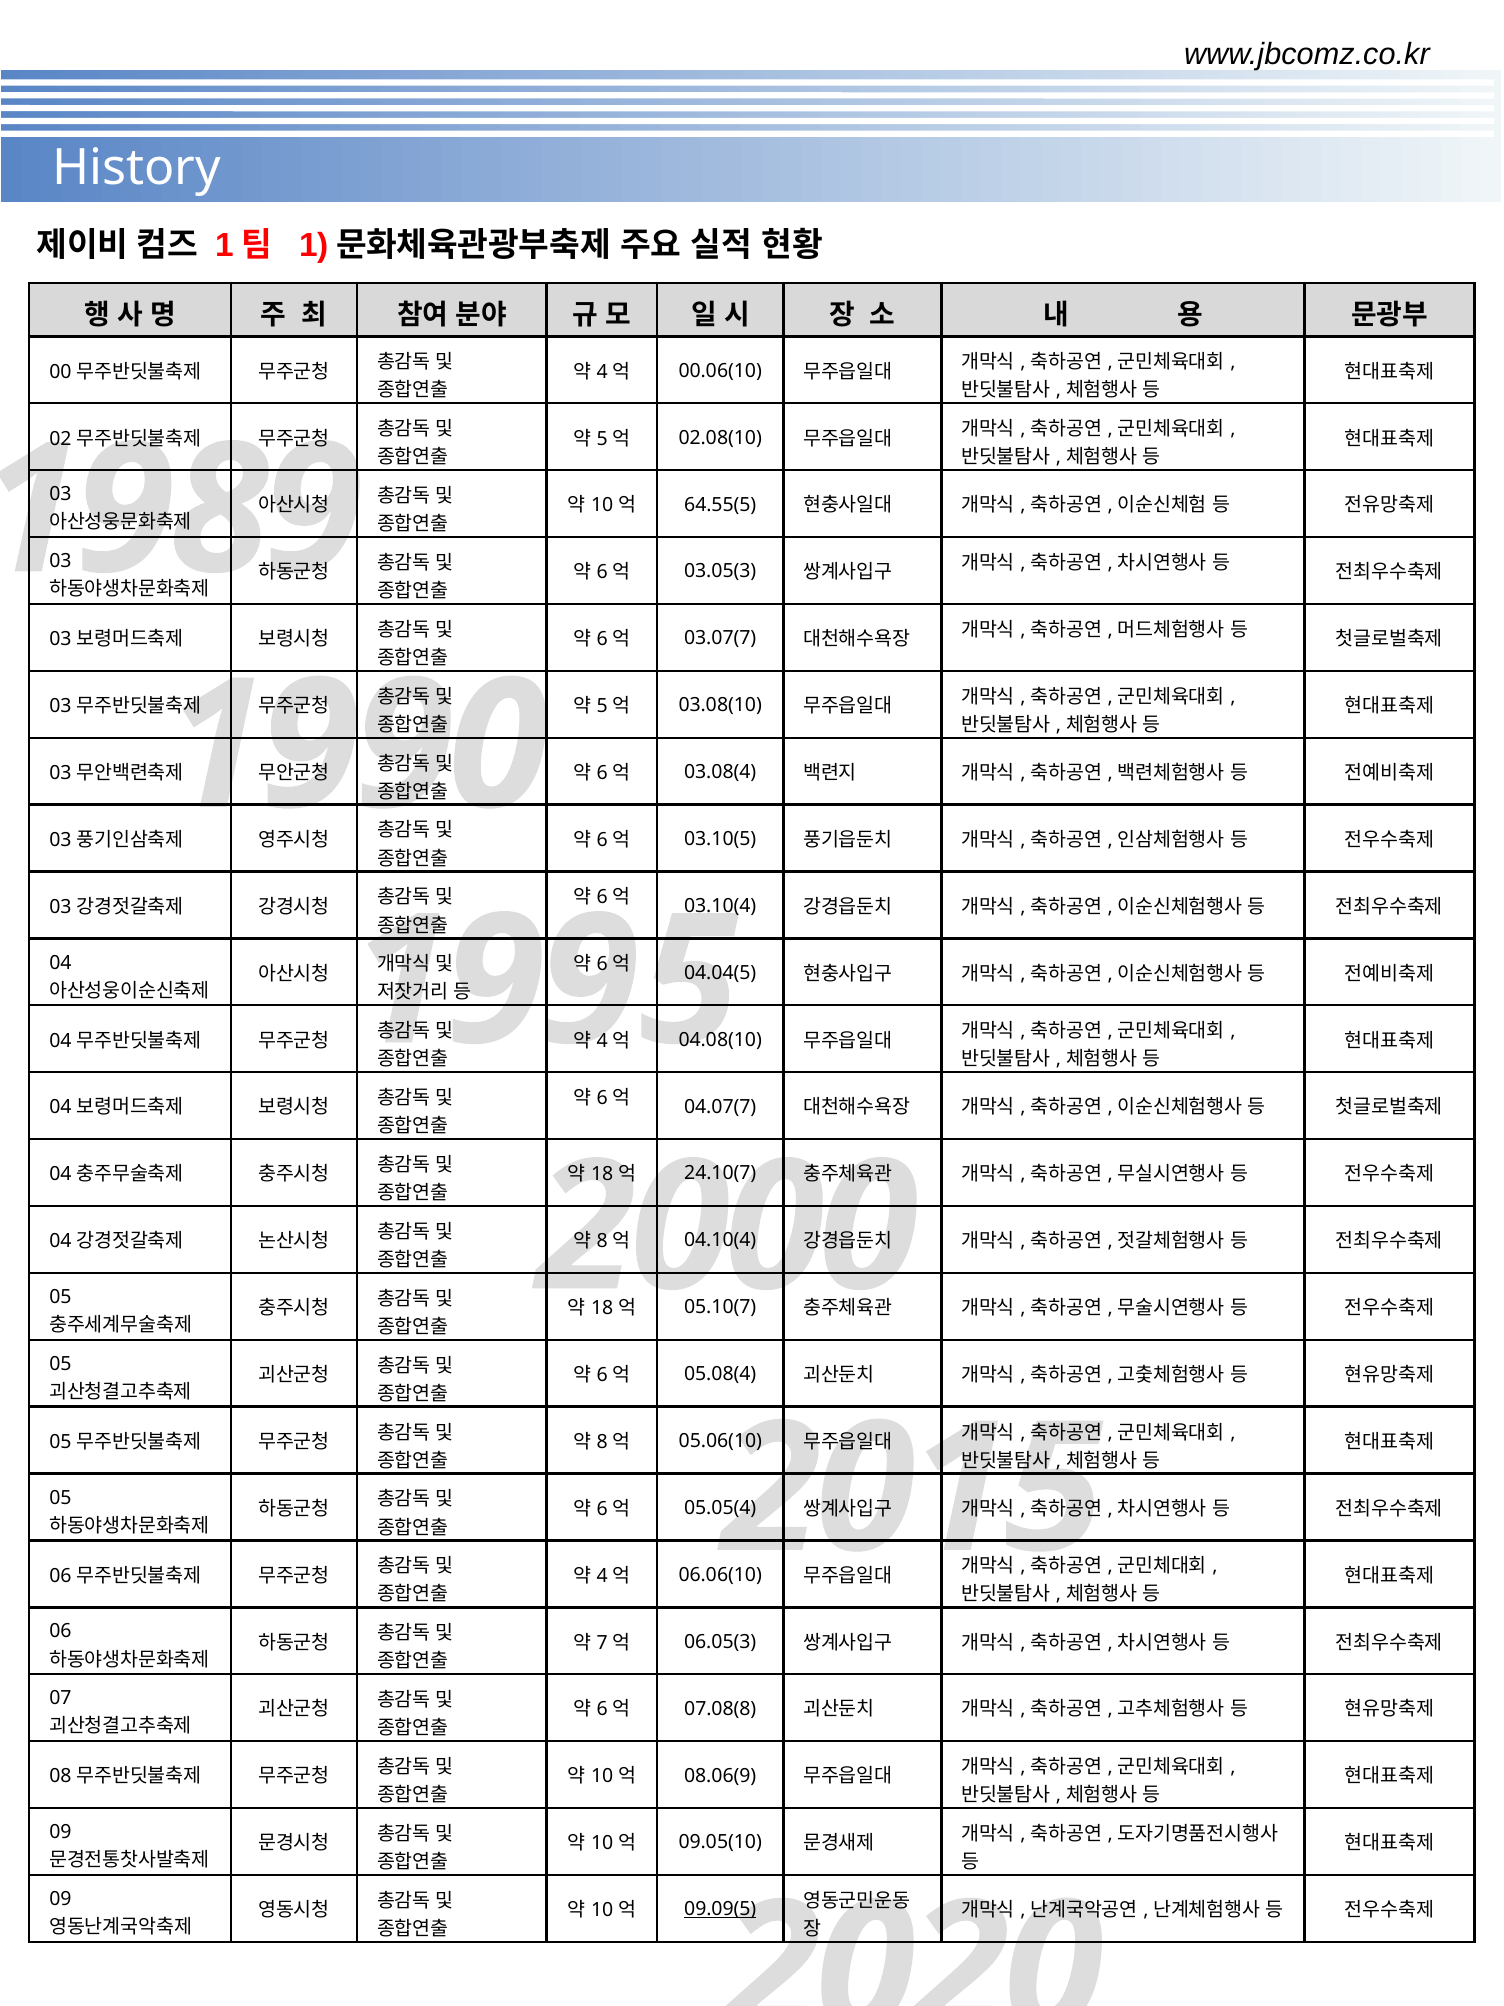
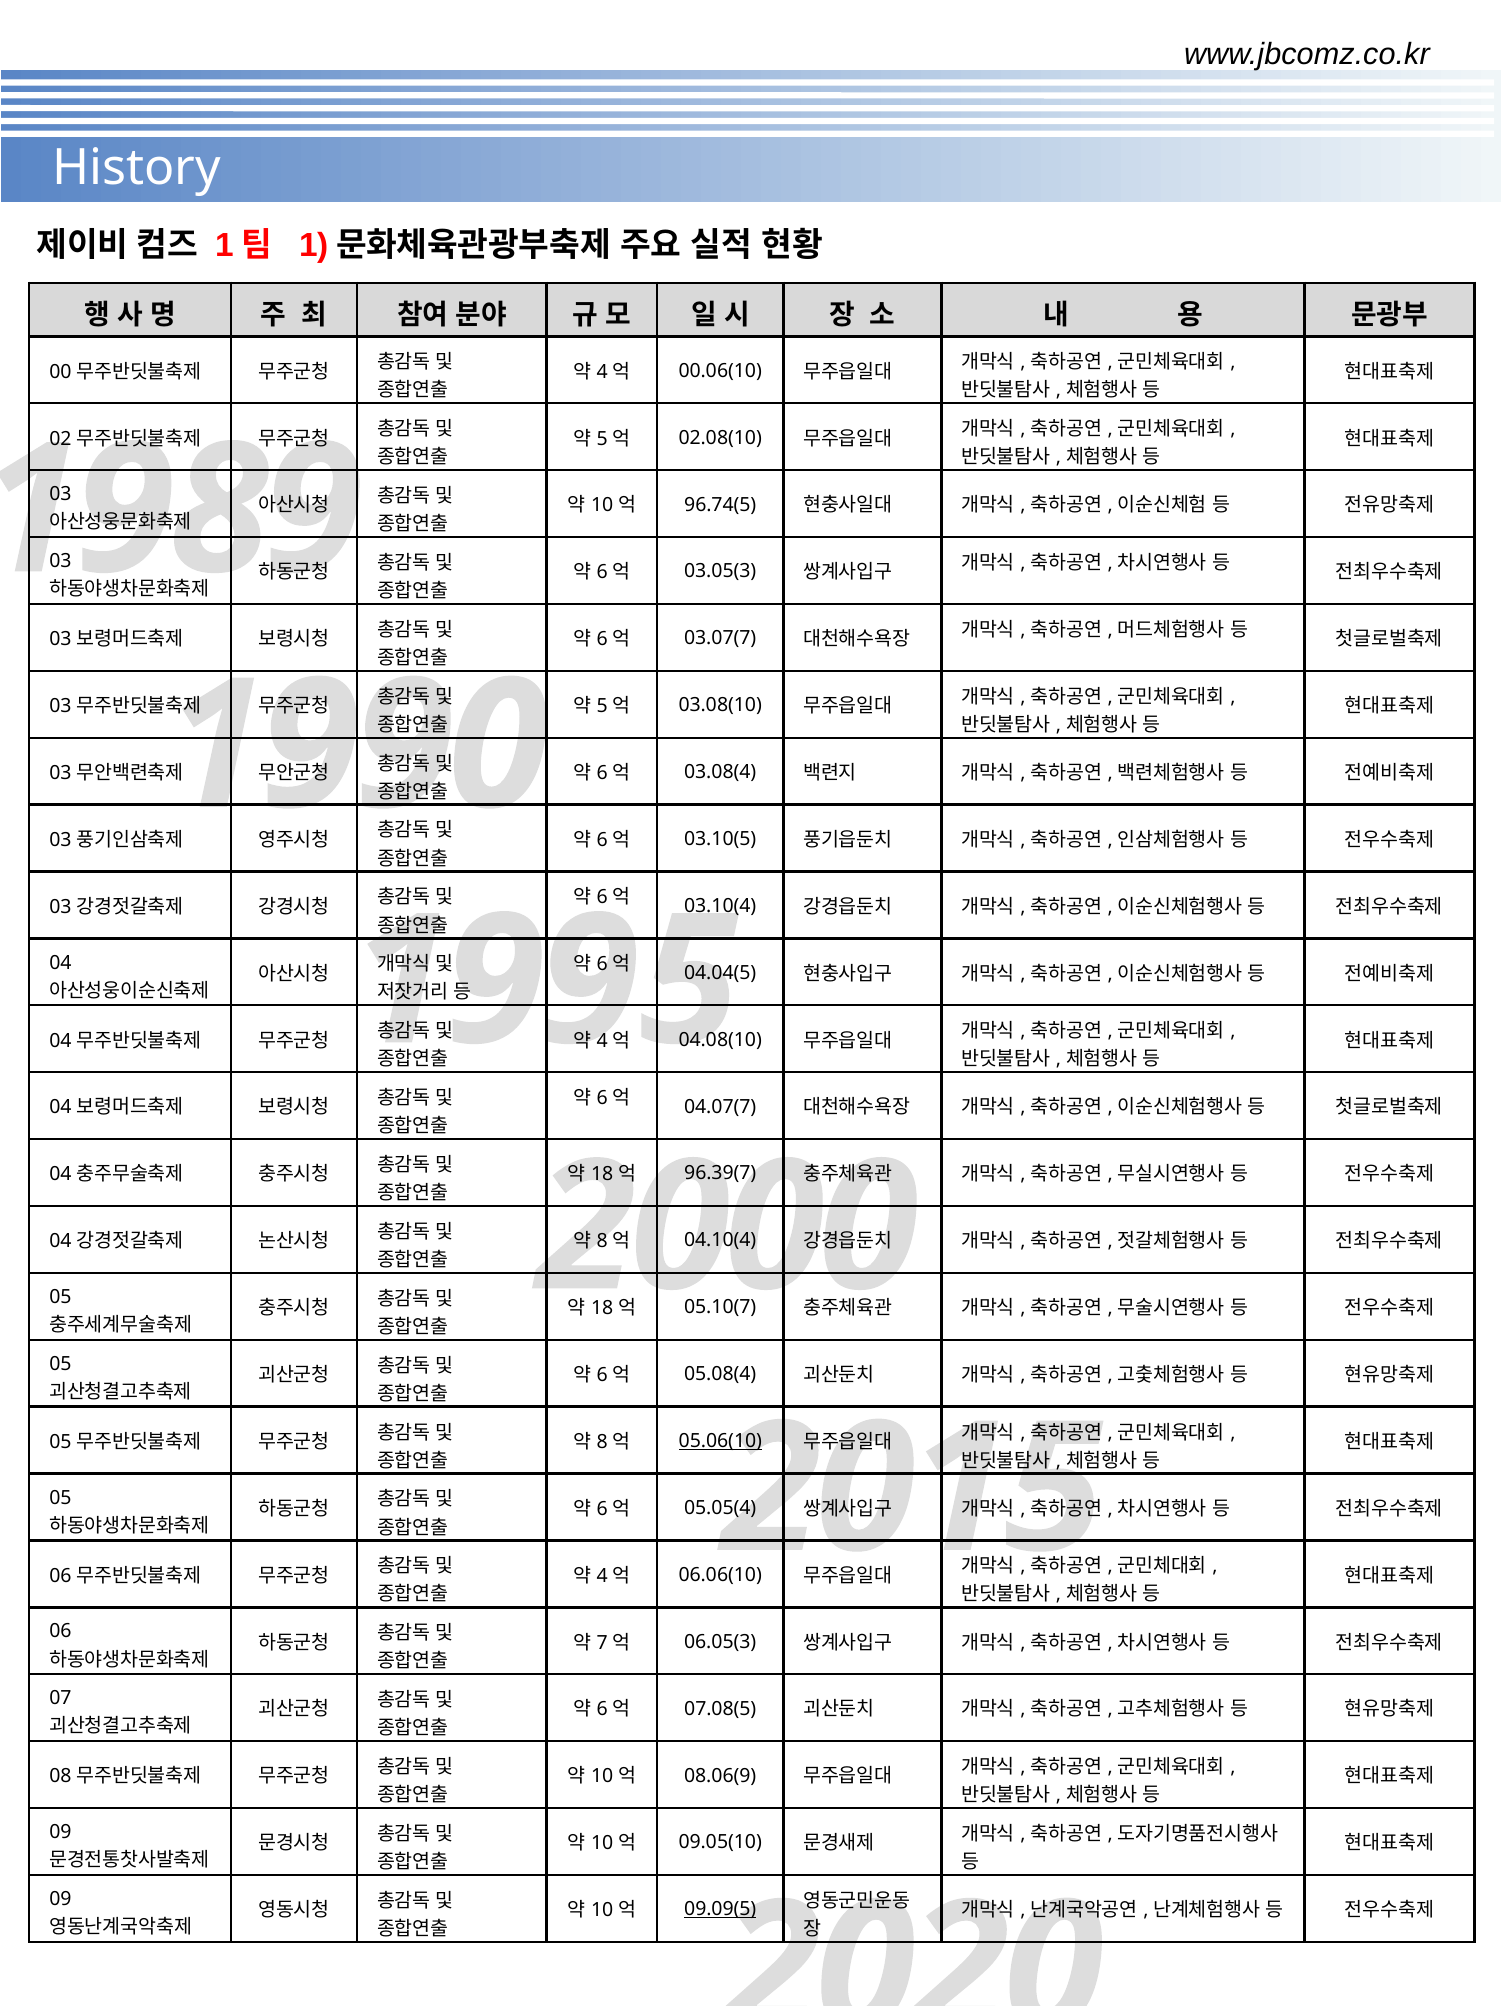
64.55(5: 64.55(5 -> 96.74(5 (720, 504)
24.10(7: 24.10(7 -> 96.39(7 (720, 1173)
05.06(10 underline: none -> present (720, 1441)
07.08(8: 07.08(8 -> 07.08(5 (720, 1708)
